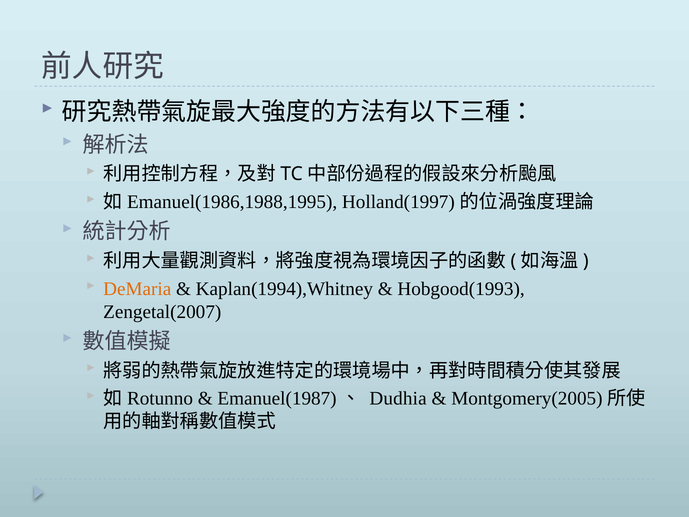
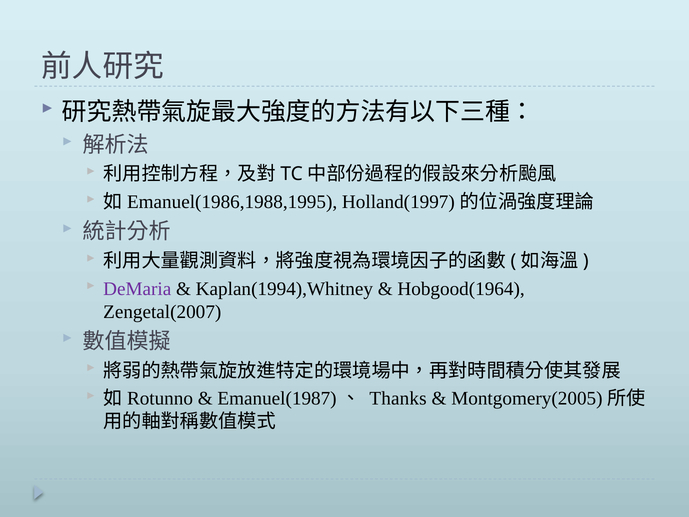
DeMaria colour: orange -> purple (137, 289)
Hobgood(1993: Hobgood(1993 -> Hobgood(1964 (461, 289)
Dudhia: Dudhia -> Thanks (398, 398)
